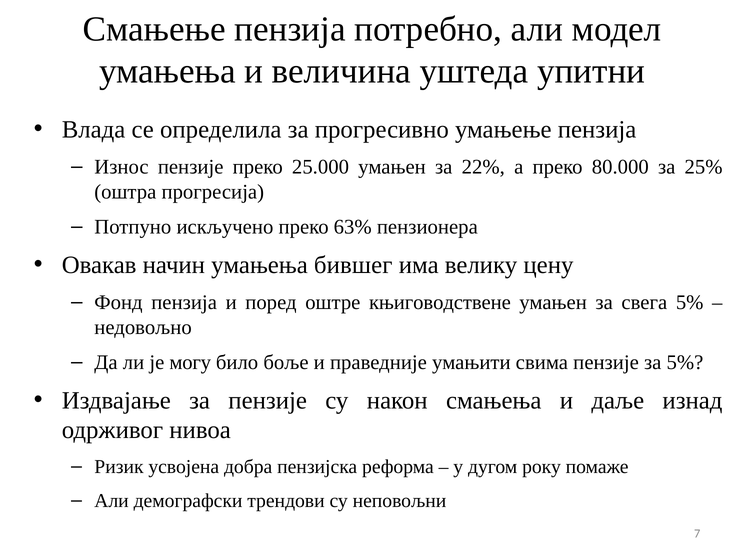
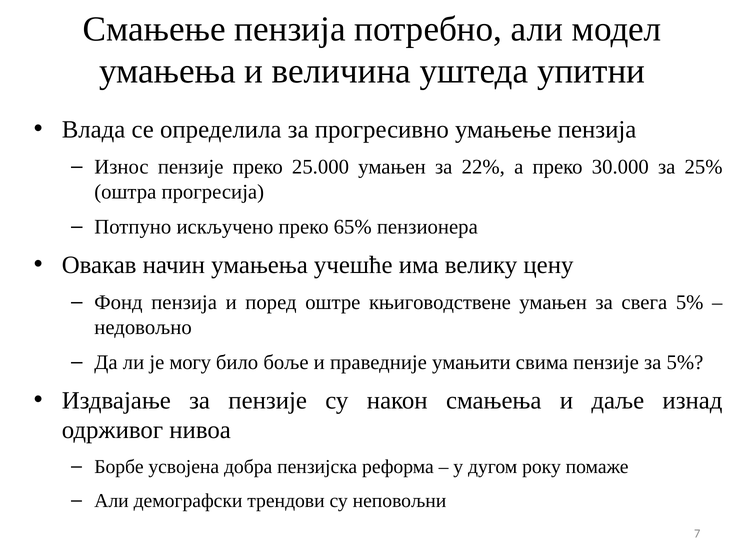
80.000: 80.000 -> 30.000 (620, 167)
63%: 63% -> 65% (353, 227)
бившег: бившег -> учешће (353, 265)
Ризик: Ризик -> Борбе (119, 467)
